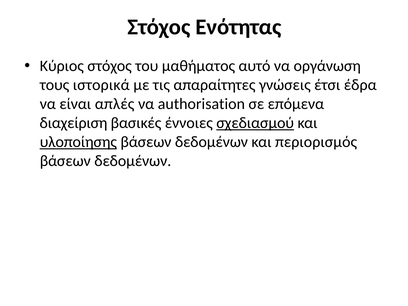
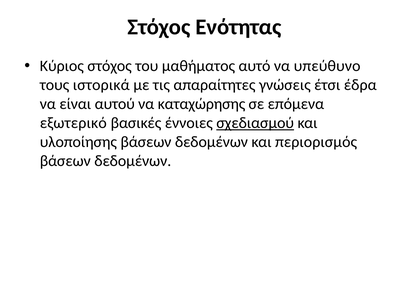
οργάνωση: οργάνωση -> υπεύθυνο (327, 66)
απλές: απλές -> αυτού (115, 104)
authorisation: authorisation -> καταχώρησης (201, 104)
διαχείριση: διαχείριση -> εξωτερικό (73, 123)
υλοποίησης underline: present -> none (78, 142)
